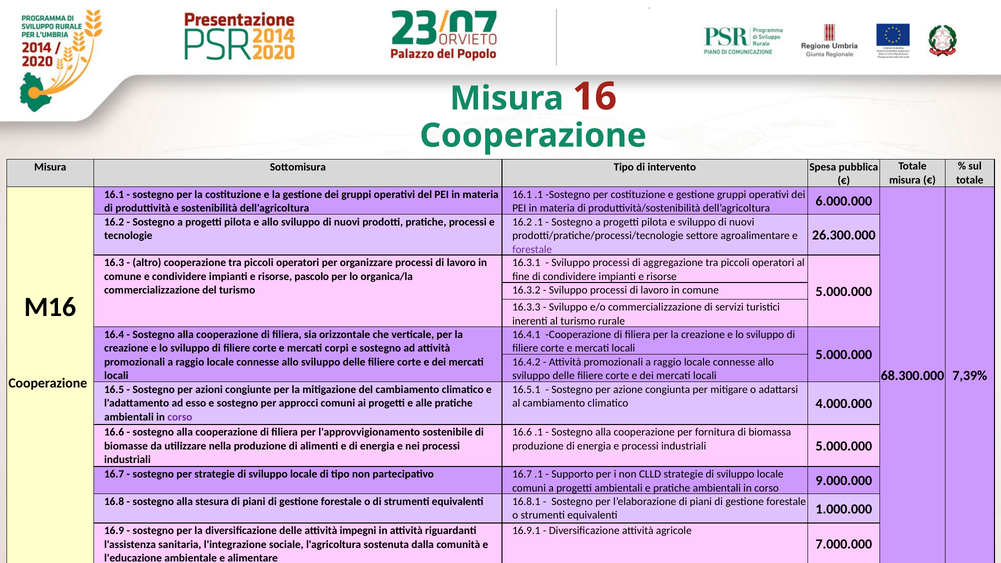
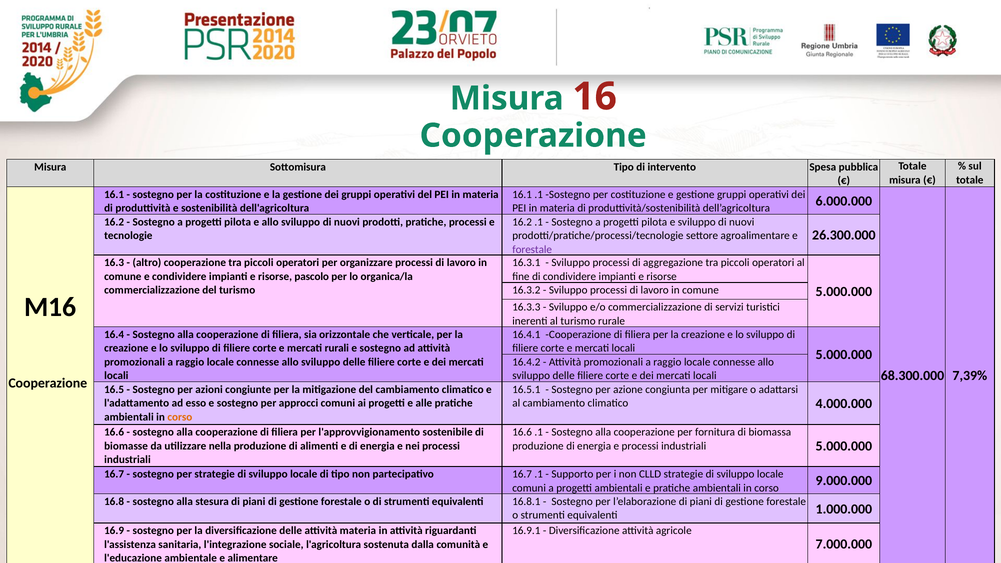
corpi: corpi -> rurali (337, 348)
corso colour: purple -> orange (180, 417)
attività impegni: impegni -> materia (358, 531)
